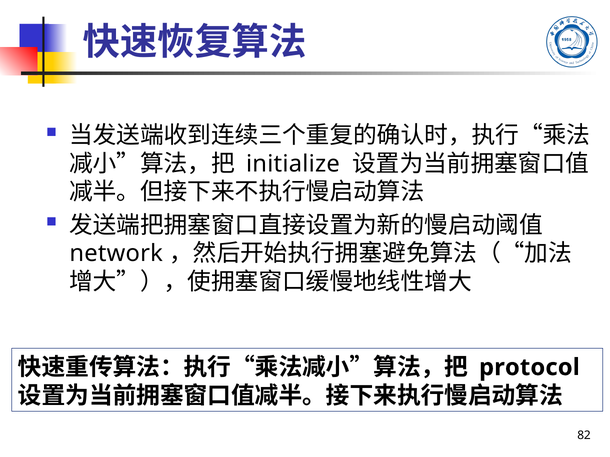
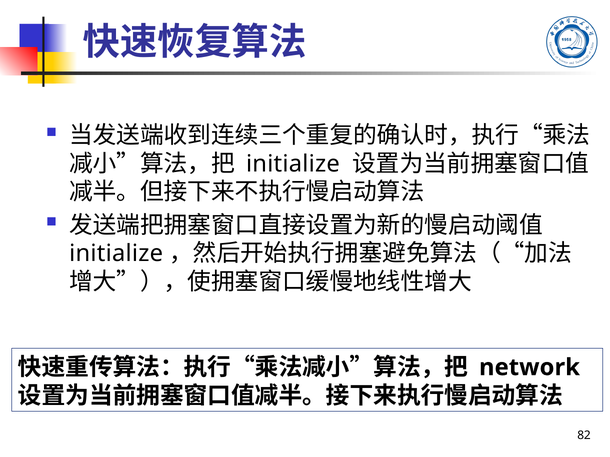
network: network -> initialize (116, 254)
protocol: protocol -> network (529, 368)
